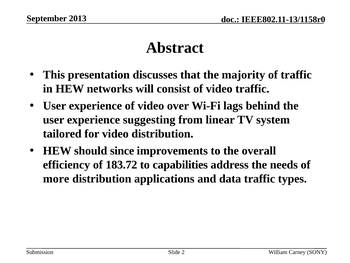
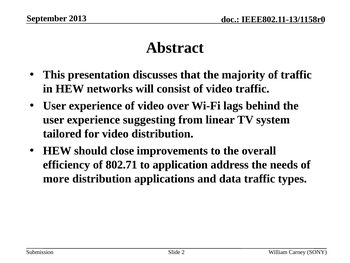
since: since -> close (122, 151)
183.72: 183.72 -> 802.71 (121, 165)
capabilities: capabilities -> application (180, 165)
